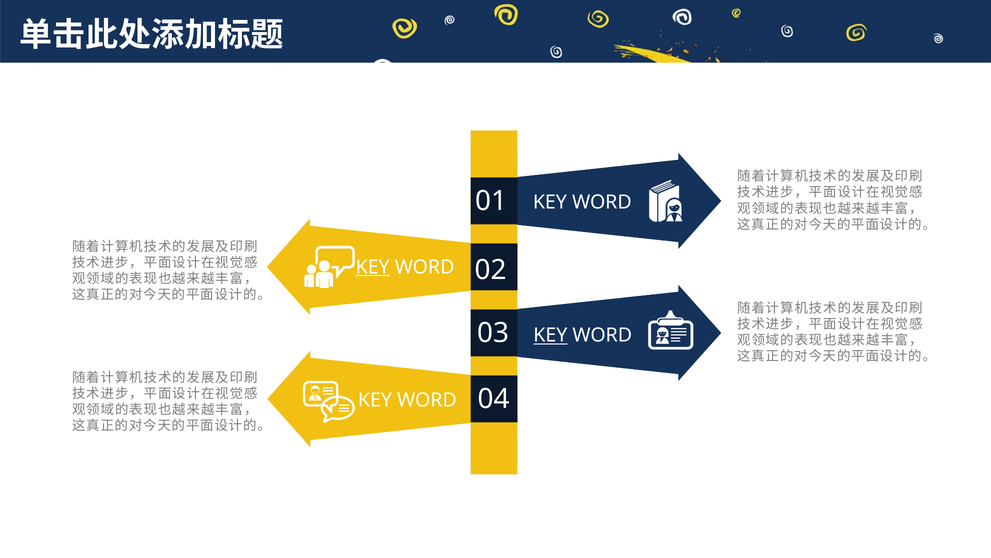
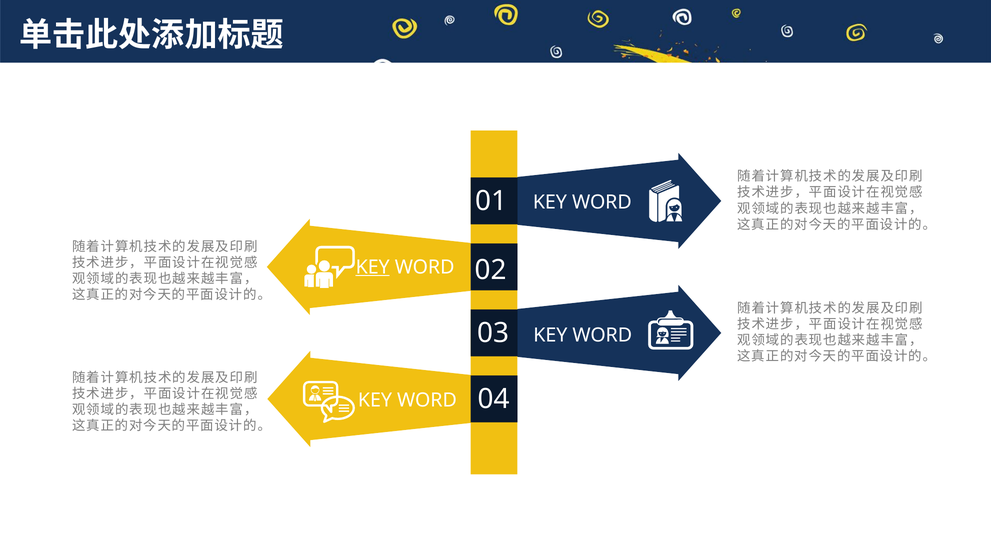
KEY underline: present -> none (550, 335)
